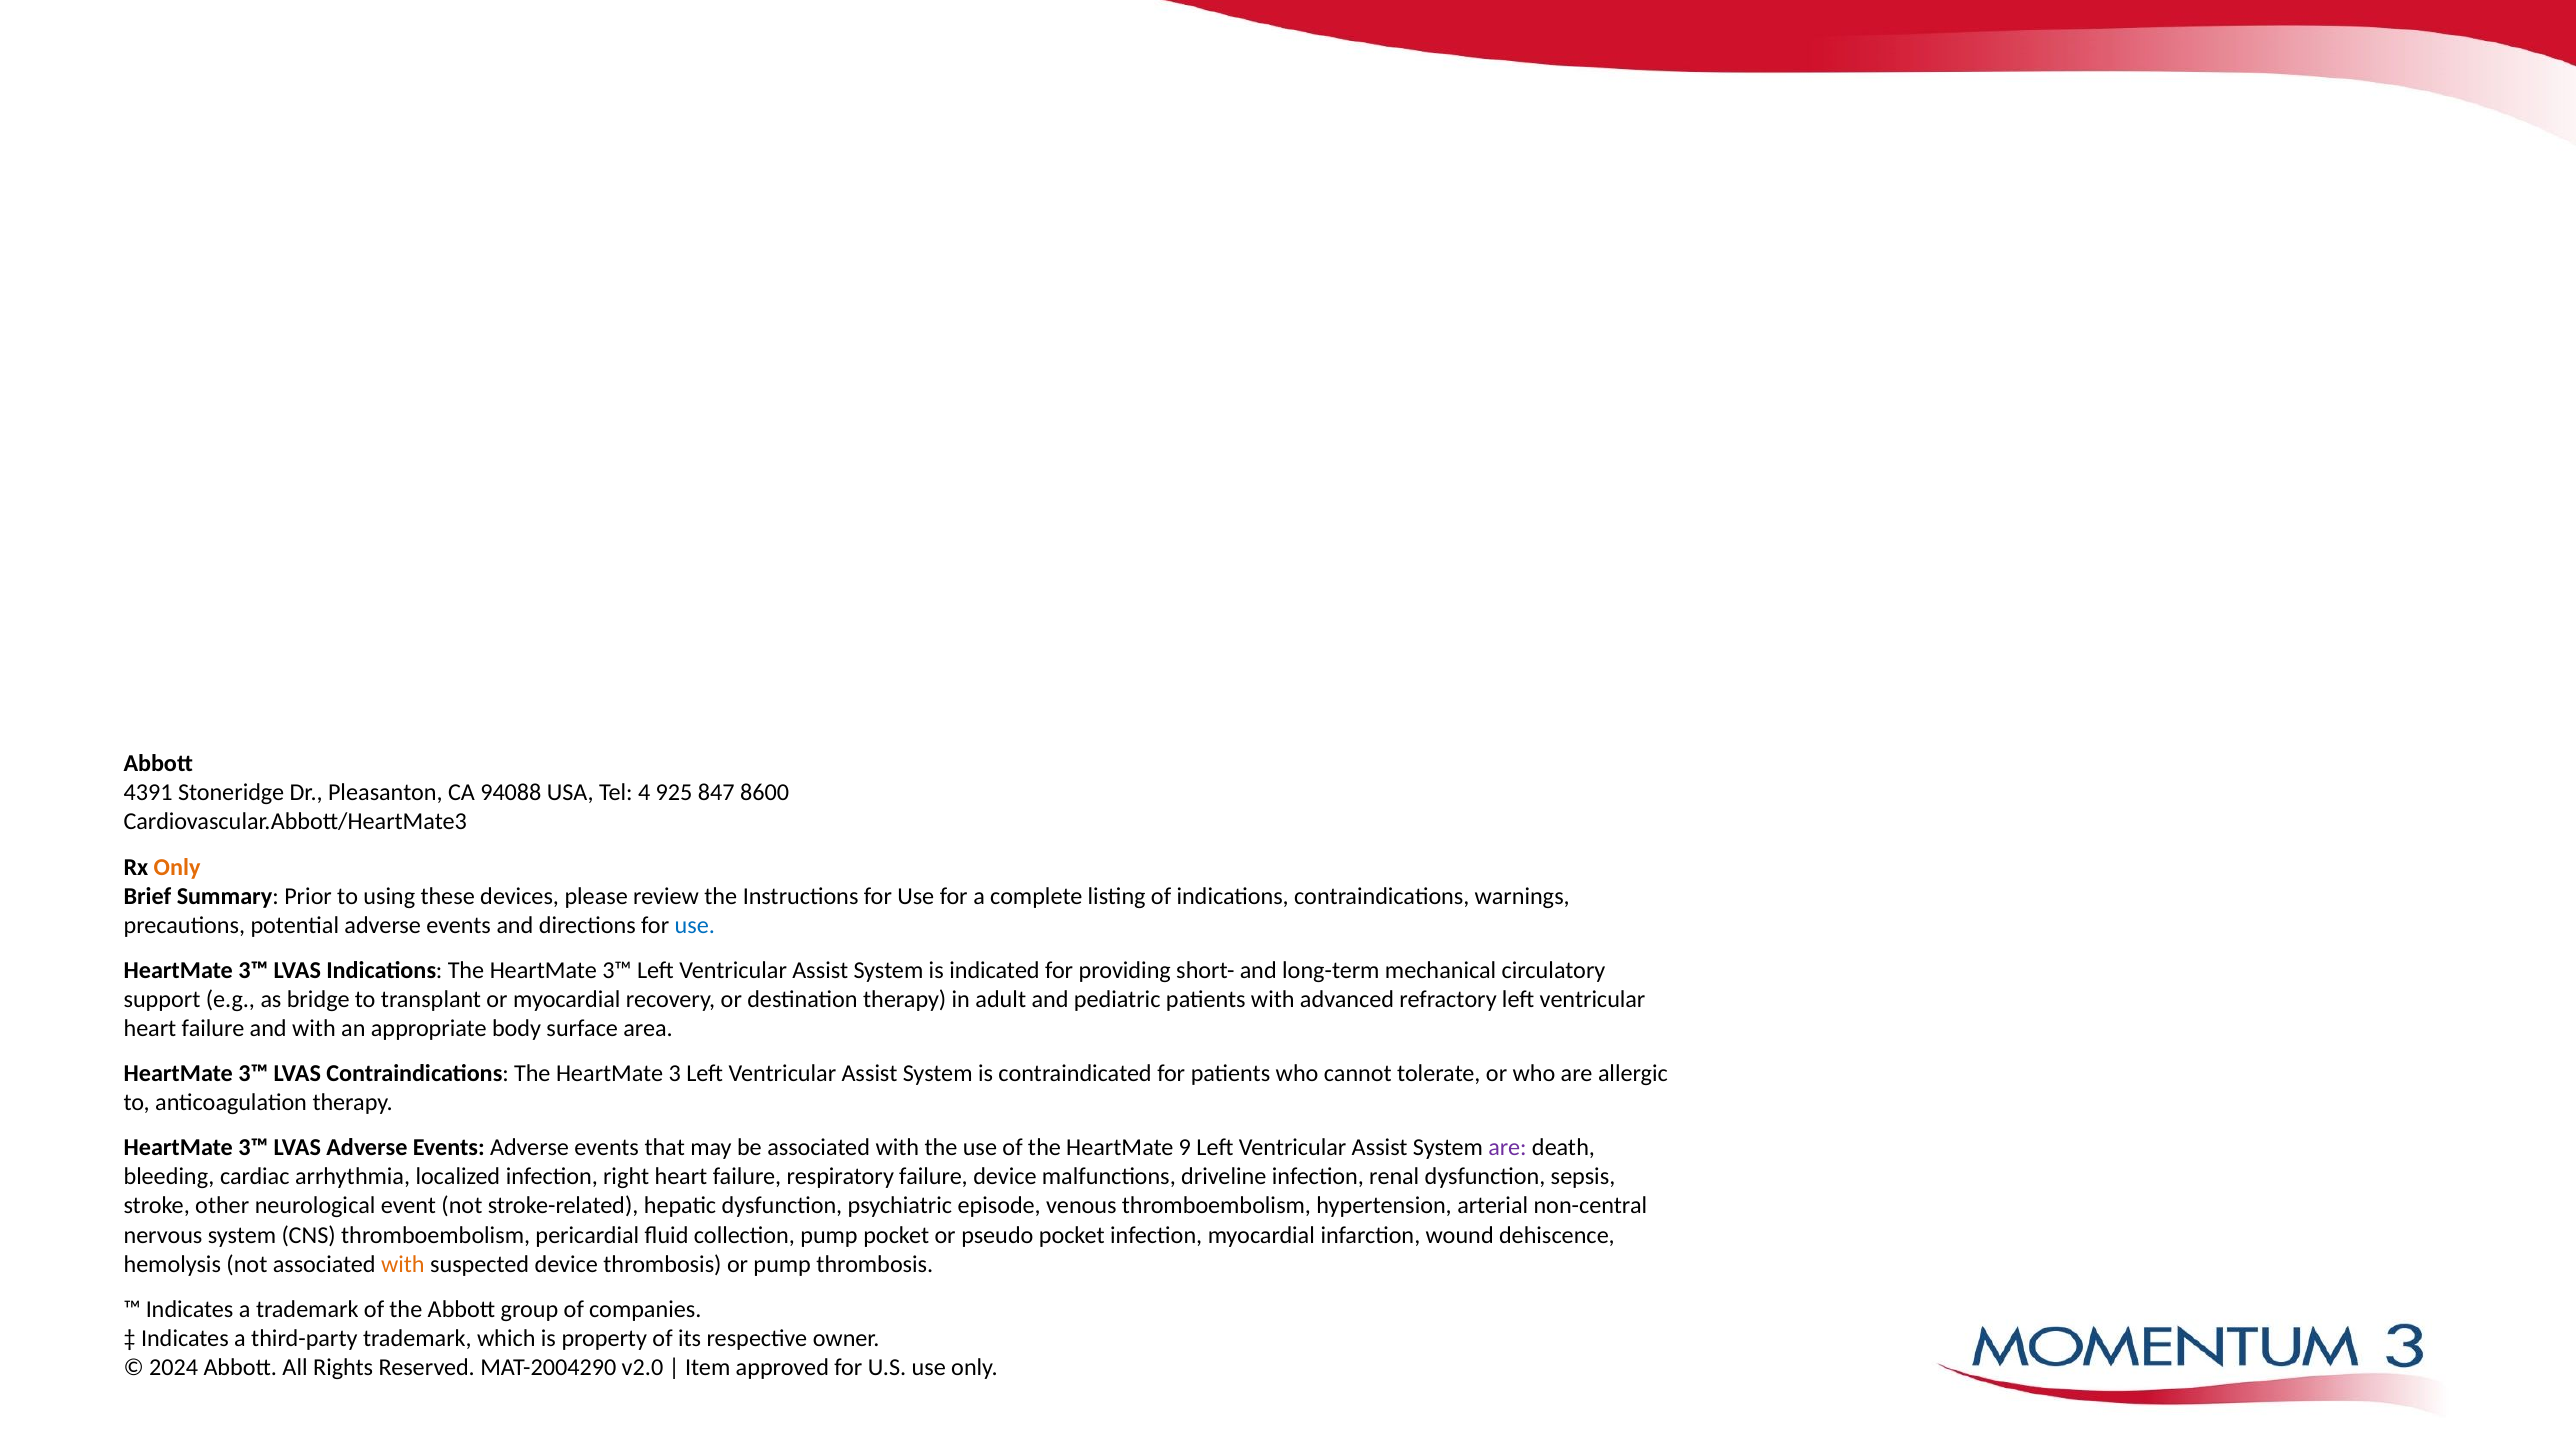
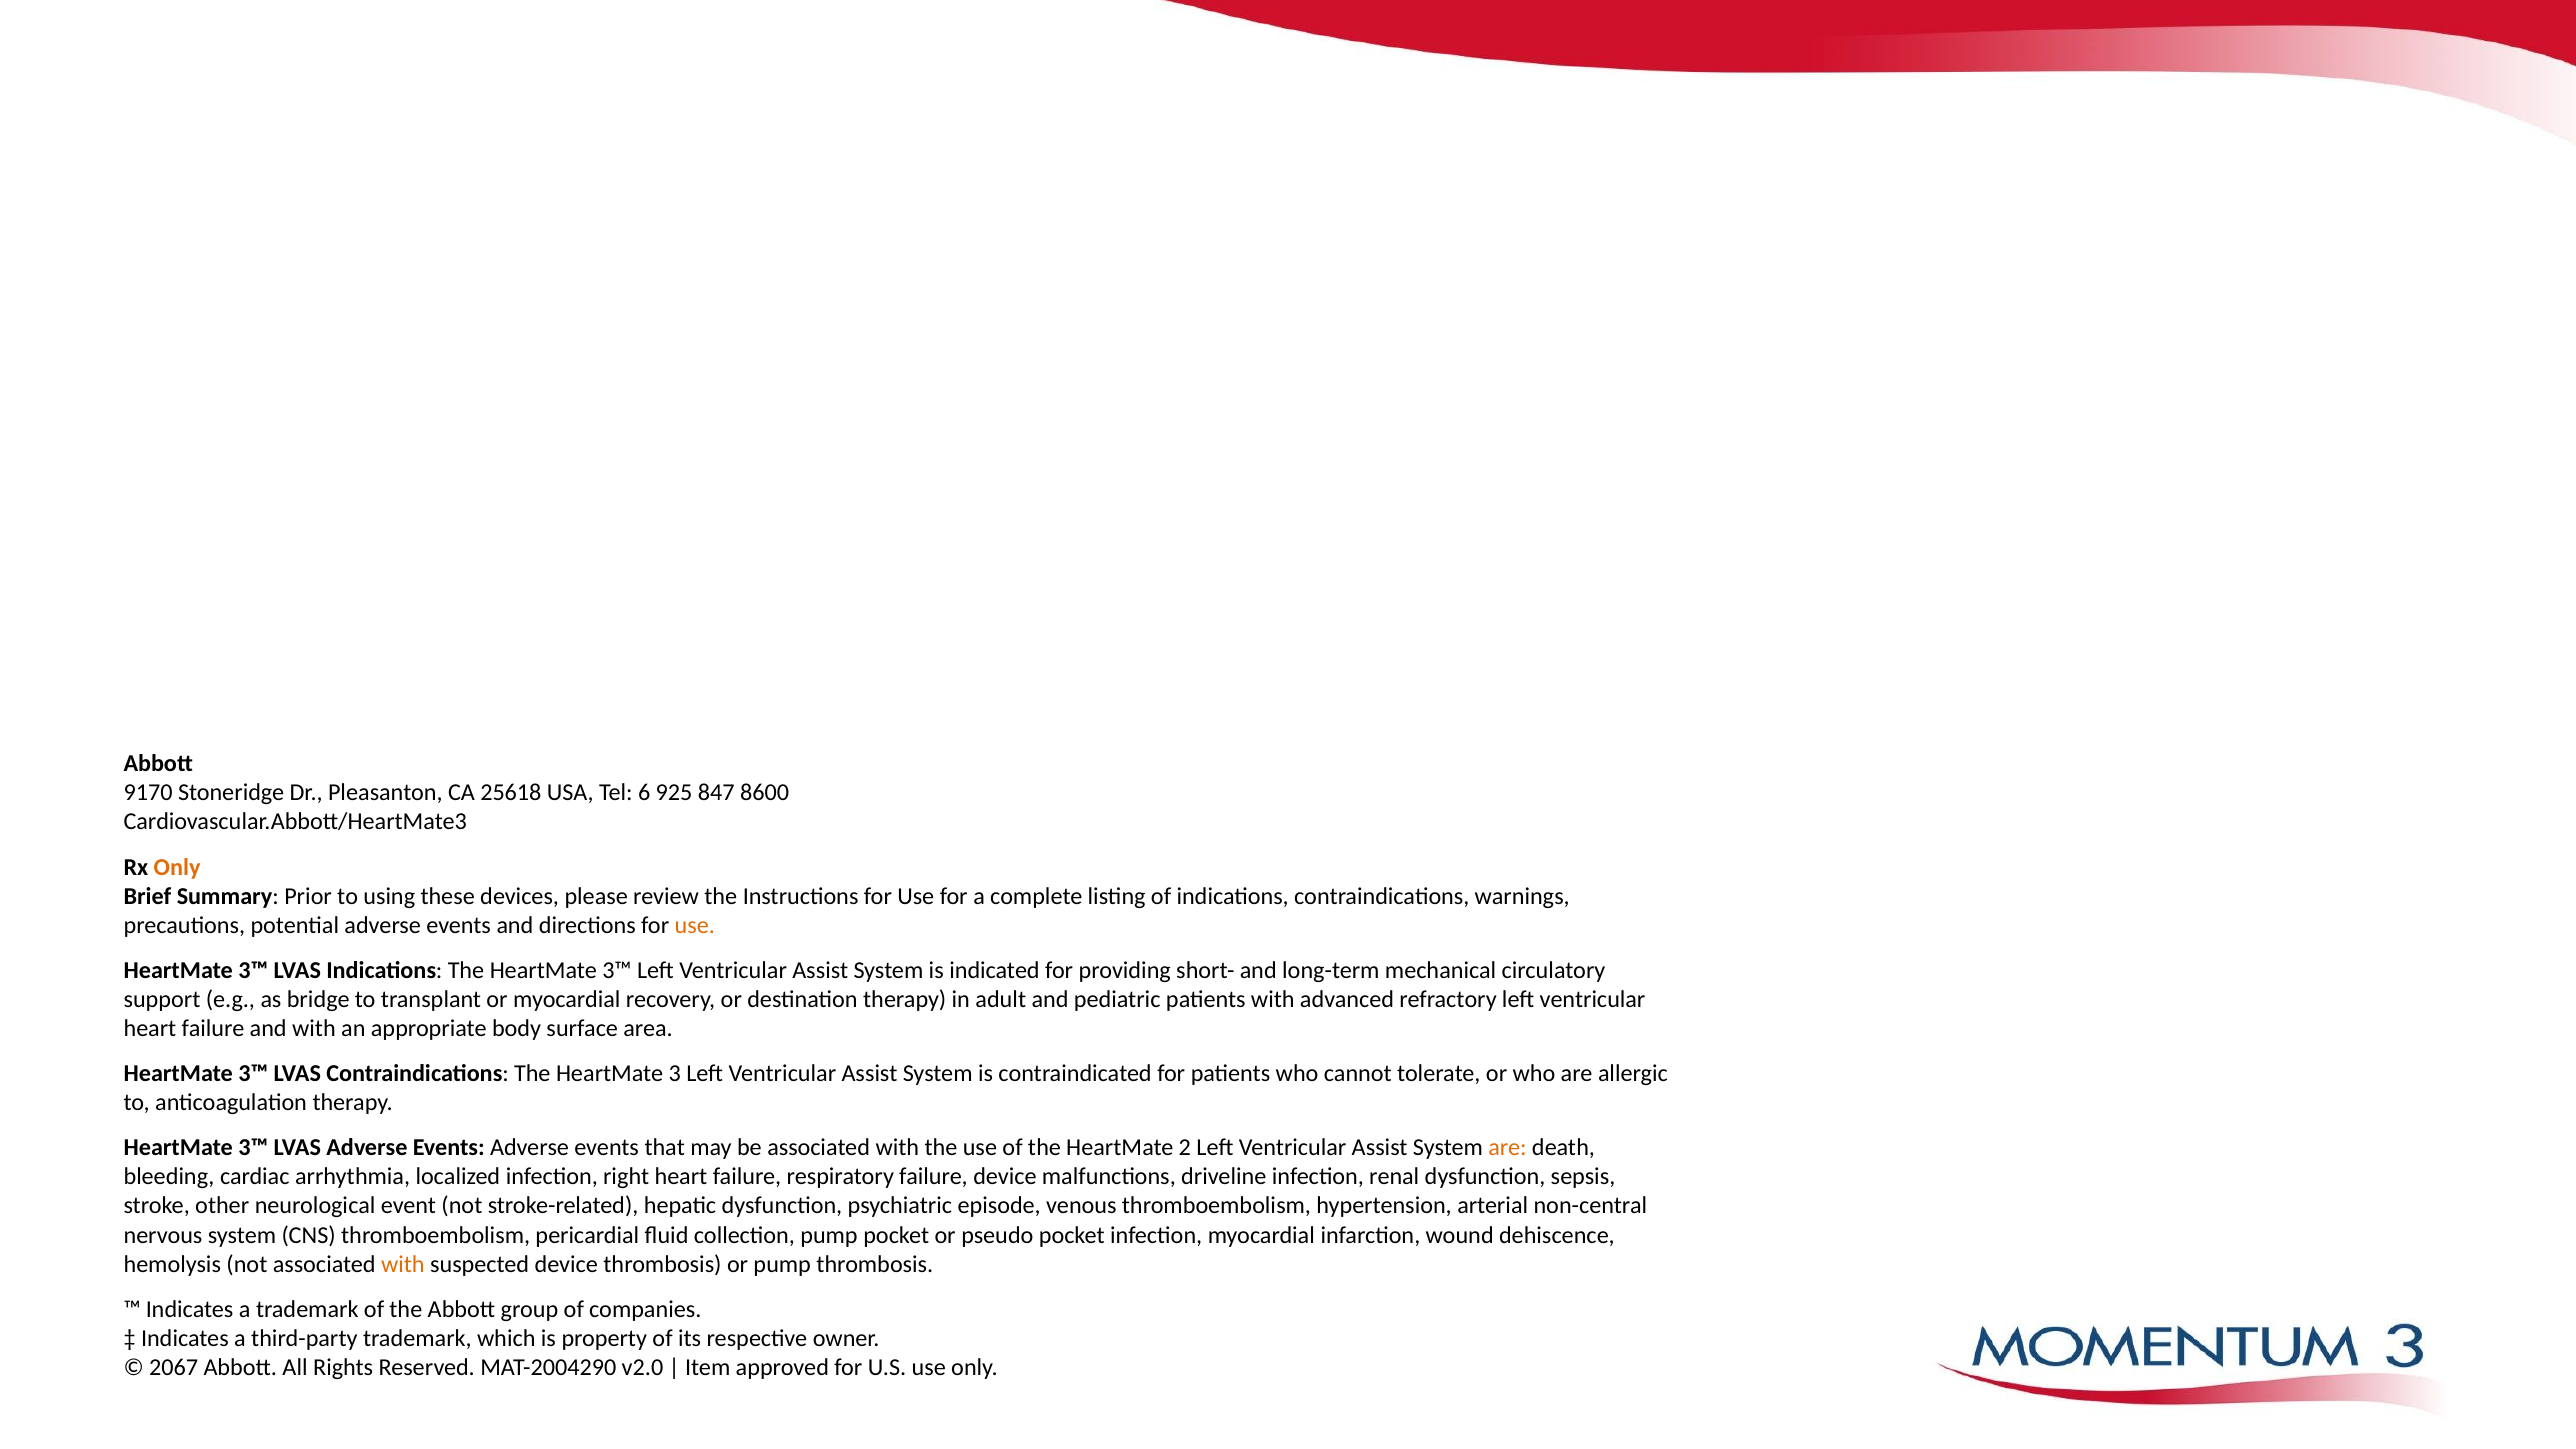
4391: 4391 -> 9170 (148, 793)
94088: 94088 -> 25618 (511, 793)
4: 4 -> 6 (644, 793)
use colour: blue -> orange (695, 925)
9: 9 -> 2 (1185, 1148)
are colour: purple -> orange (1507, 1148)
2024: 2024 -> 2067 (174, 1367)
